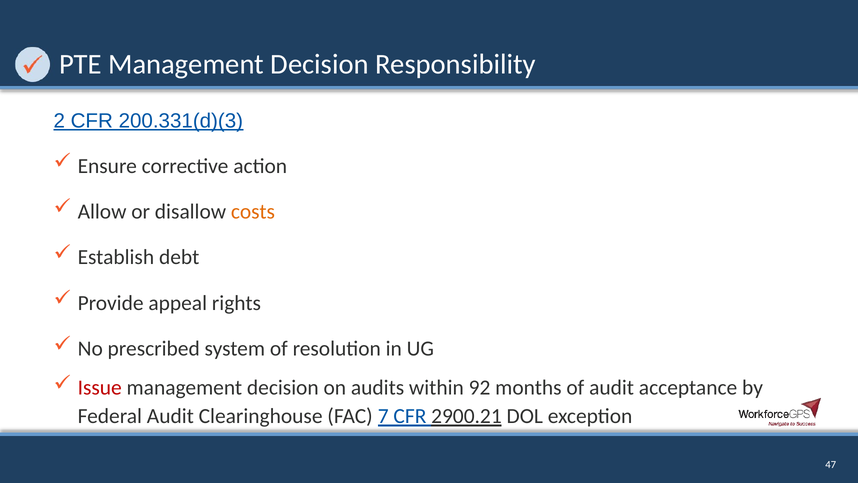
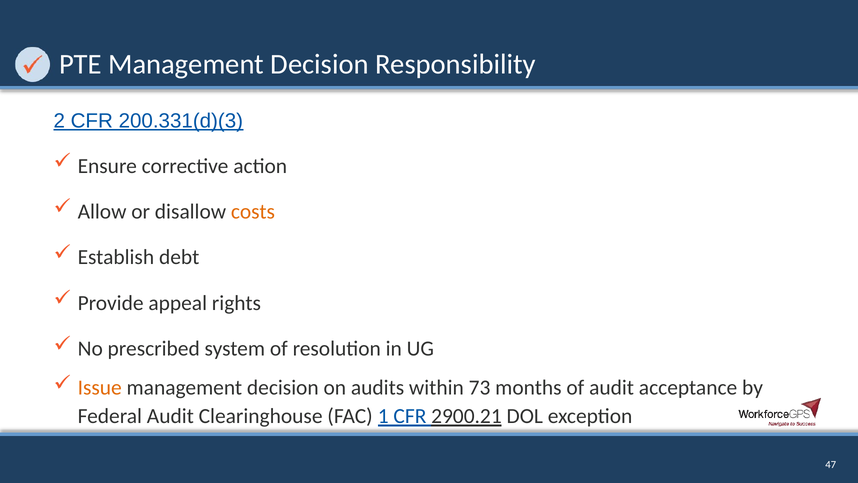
Issue colour: red -> orange (100, 388)
92: 92 -> 73 (480, 388)
7: 7 -> 1 (383, 416)
